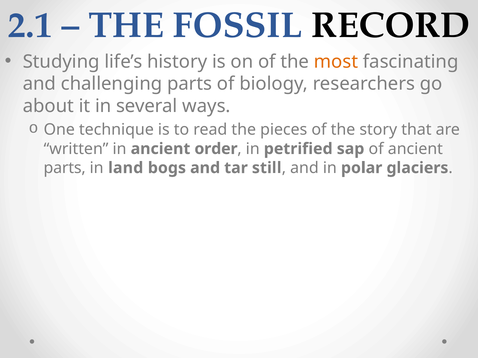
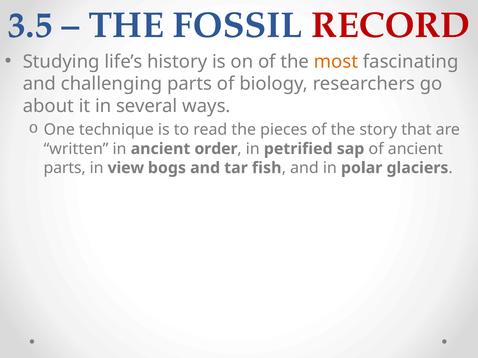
2.1: 2.1 -> 3.5 (30, 25)
RECORD colour: black -> red (391, 25)
land: land -> view (126, 168)
still: still -> fish (267, 168)
